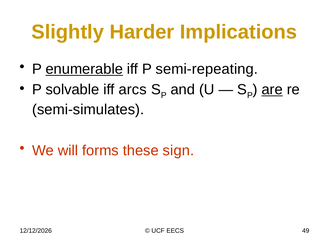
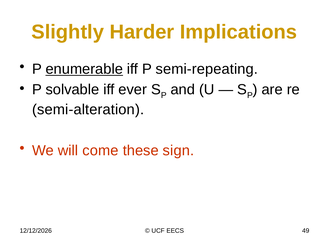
arcs: arcs -> ever (133, 89)
are underline: present -> none (272, 89)
semi-simulates: semi-simulates -> semi-alteration (88, 109)
forms: forms -> come (100, 150)
